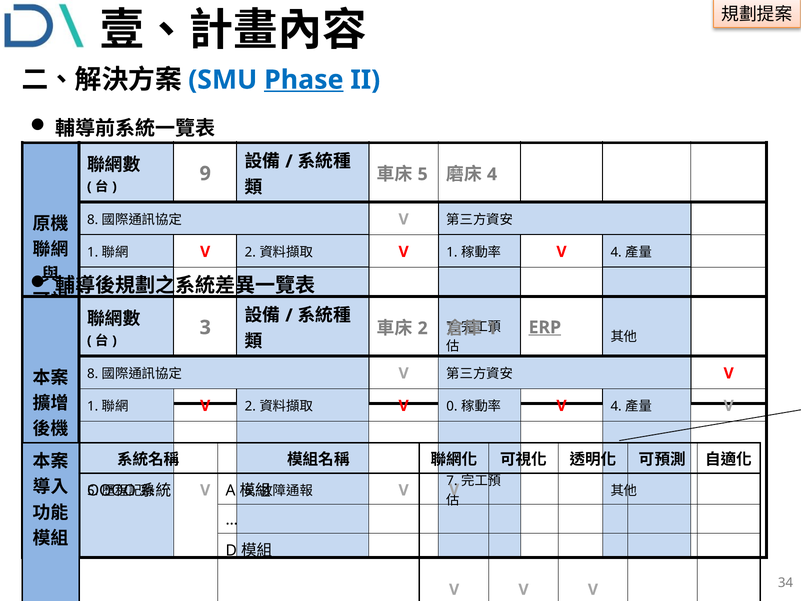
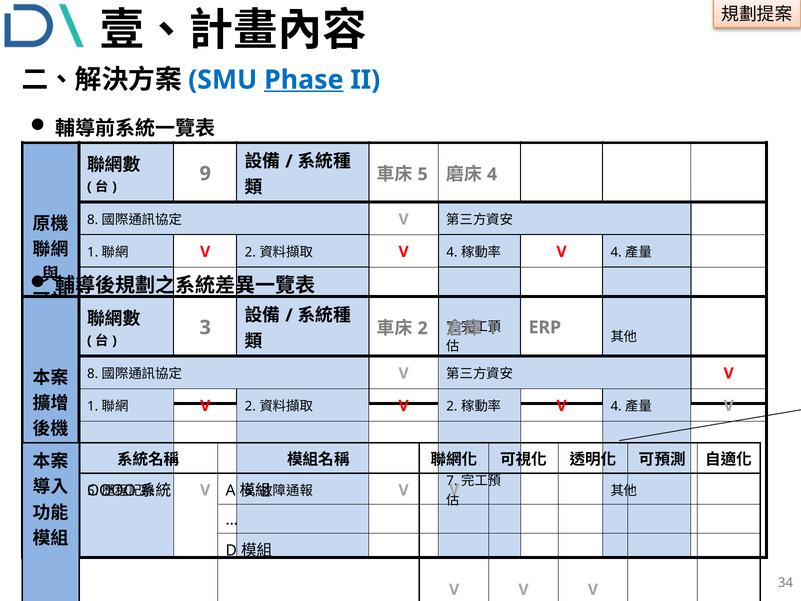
1: 1 -> 4 (452, 252)
ERP underline: present -> none (545, 327)
0: 0 -> 2 (452, 406)
